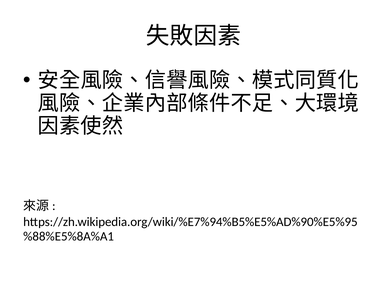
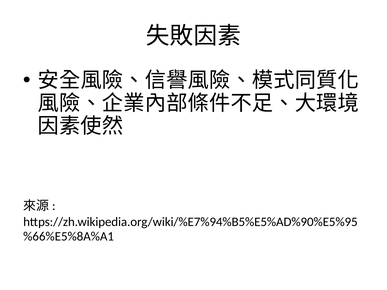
%88%E5%8A%A1: %88%E5%8A%A1 -> %66%E5%8A%A1 (69, 237)
